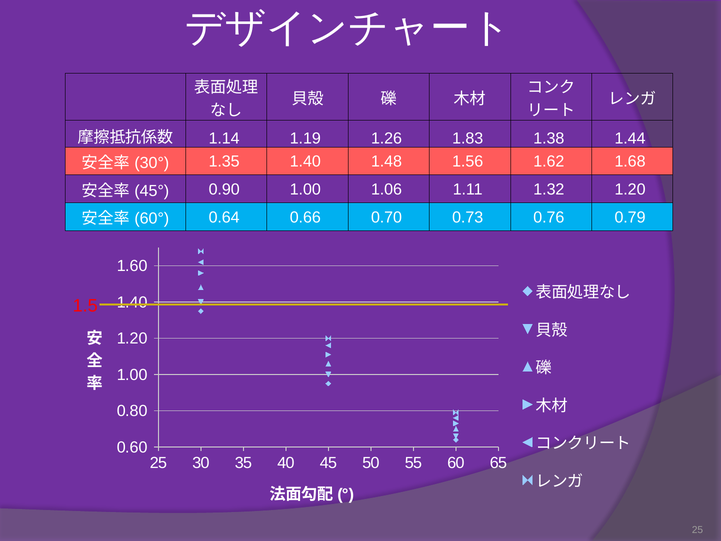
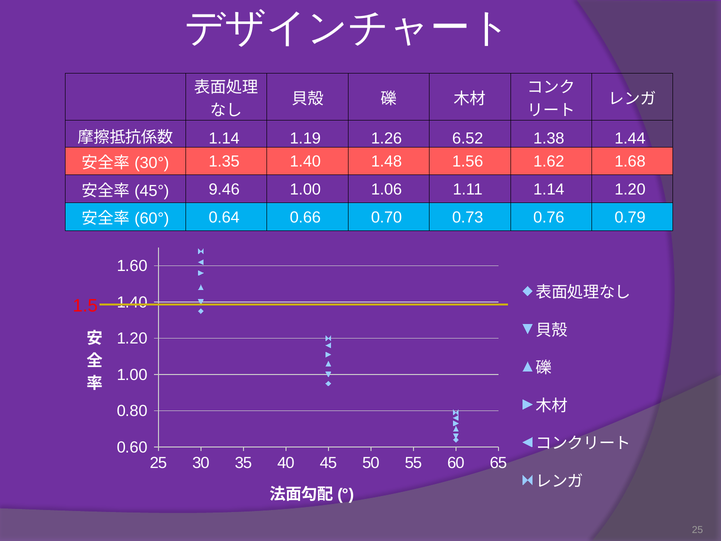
1.83: 1.83 -> 6.52 (468, 138)
0.90: 0.90 -> 9.46 (224, 189)
1.11 1.32: 1.32 -> 1.14 (549, 189)
